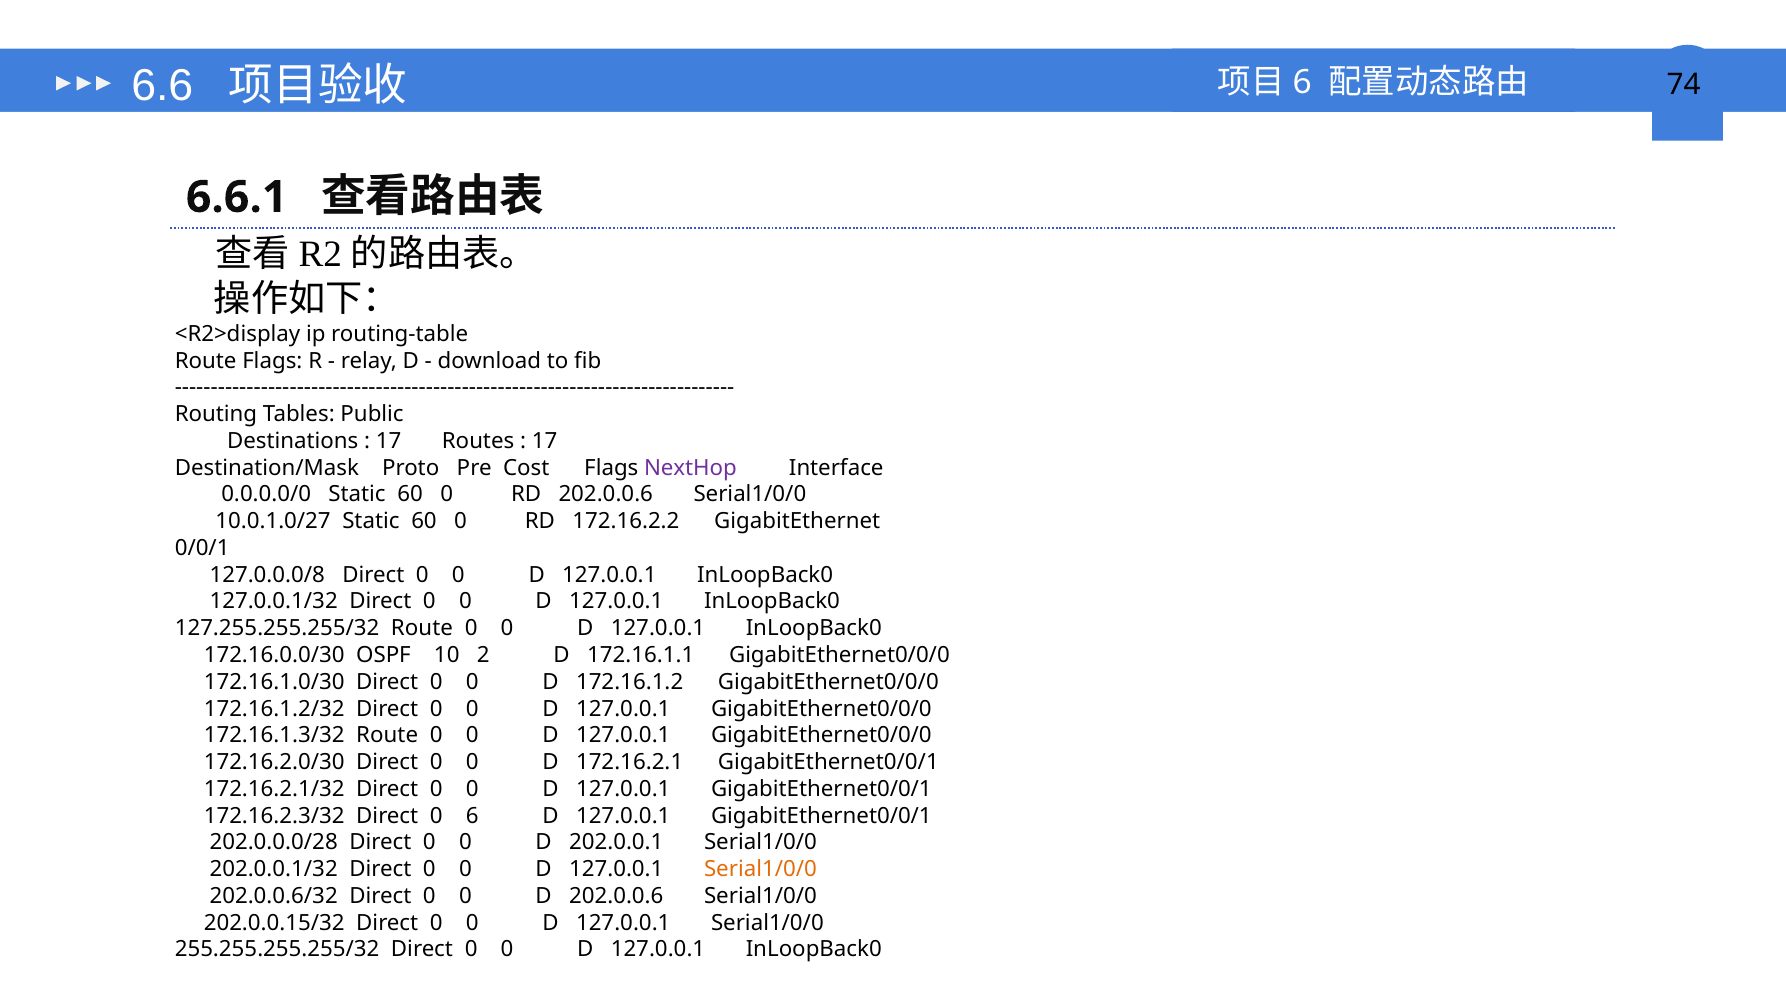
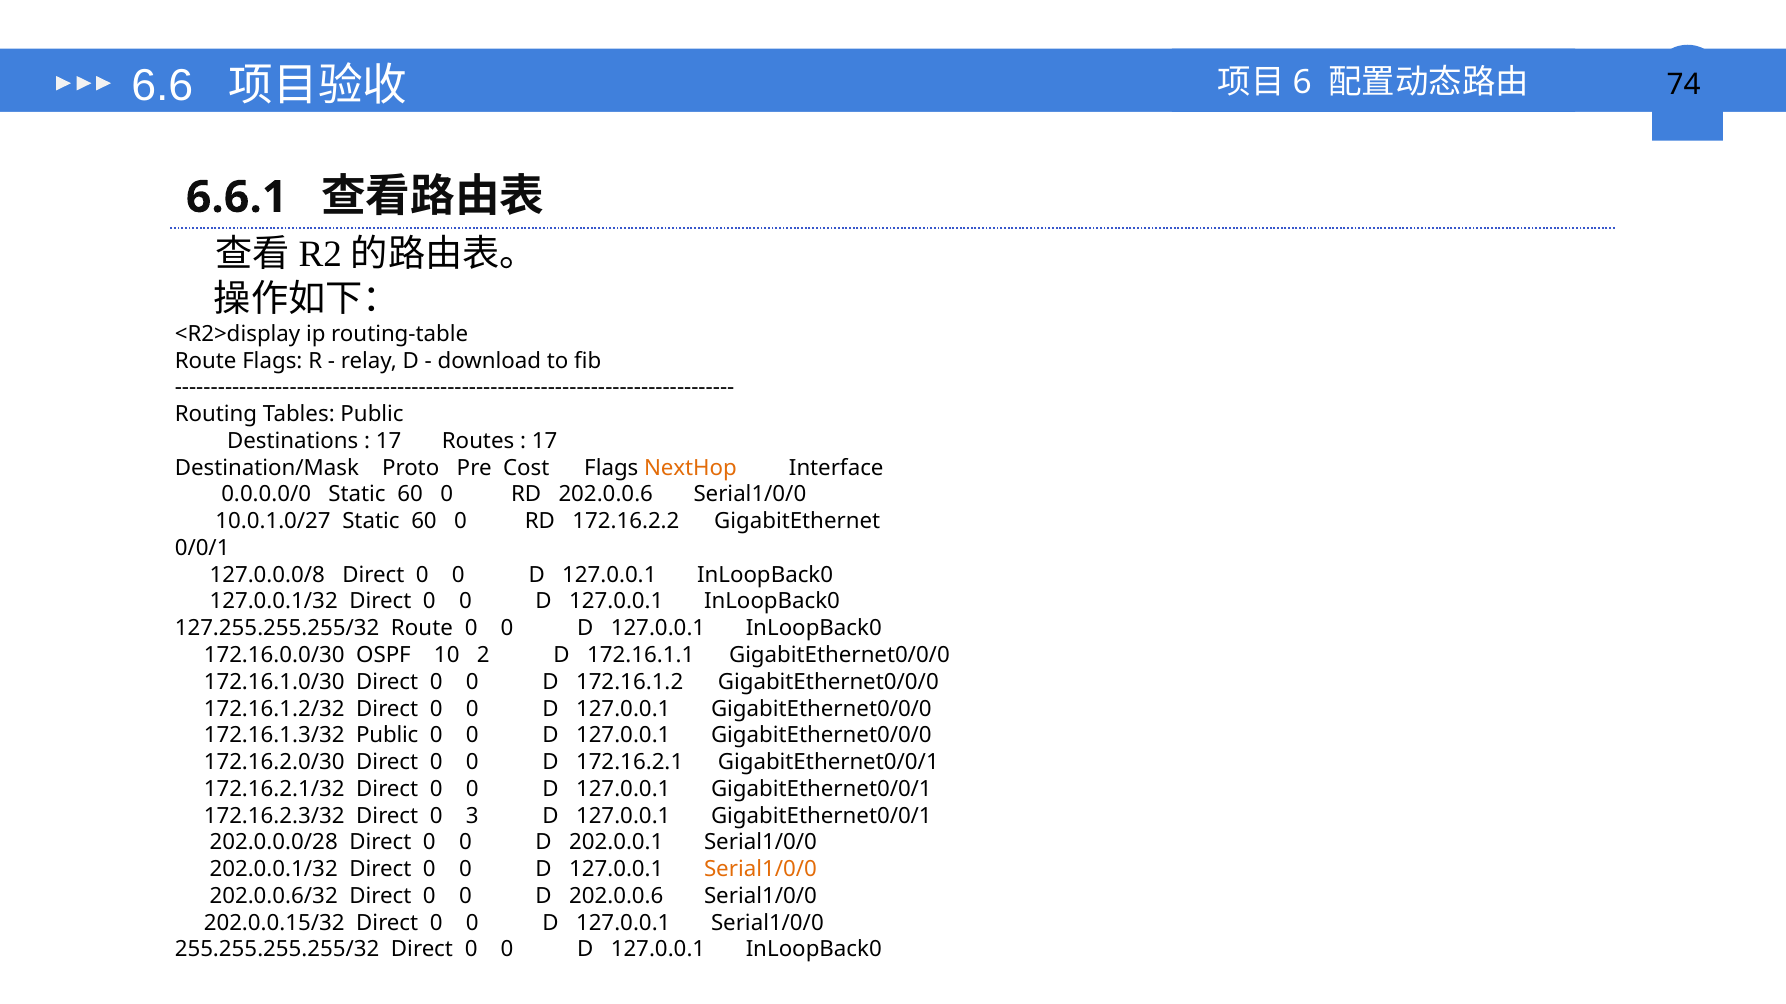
NextHop colour: purple -> orange (690, 468)
172.16.1.3/32 Route: Route -> Public (387, 736)
6: 6 -> 3 (472, 816)
